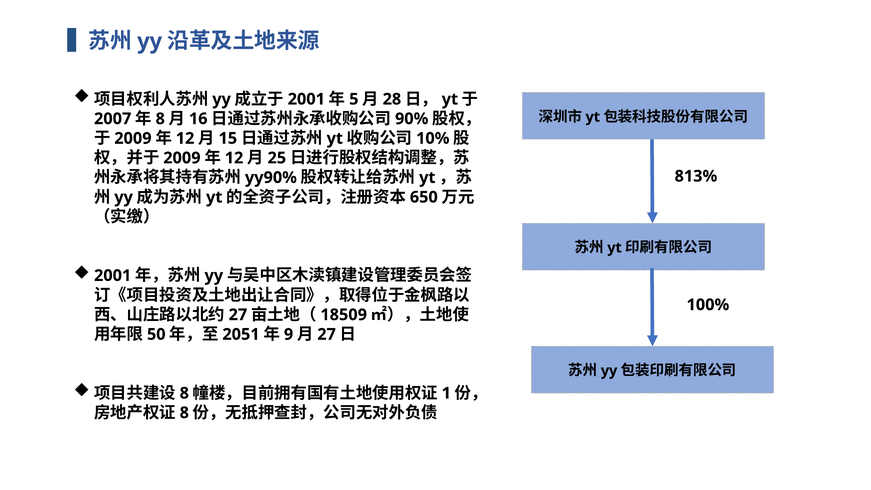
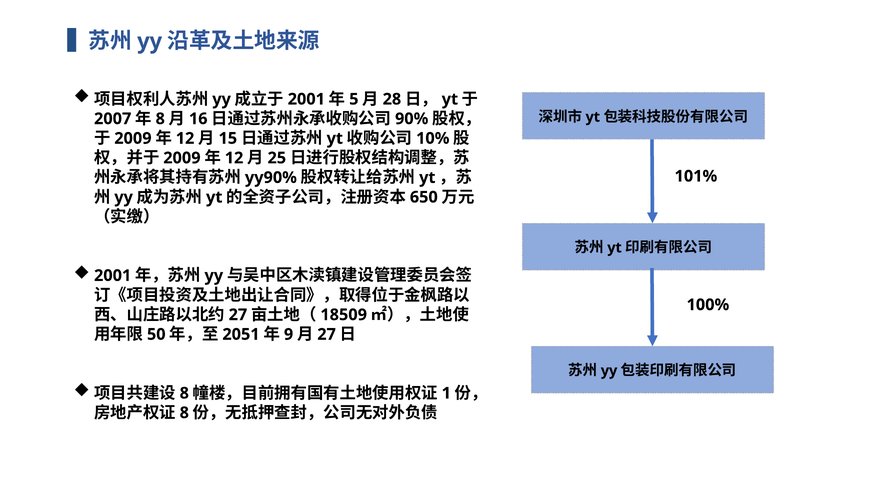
813%: 813% -> 101% (696, 176)
